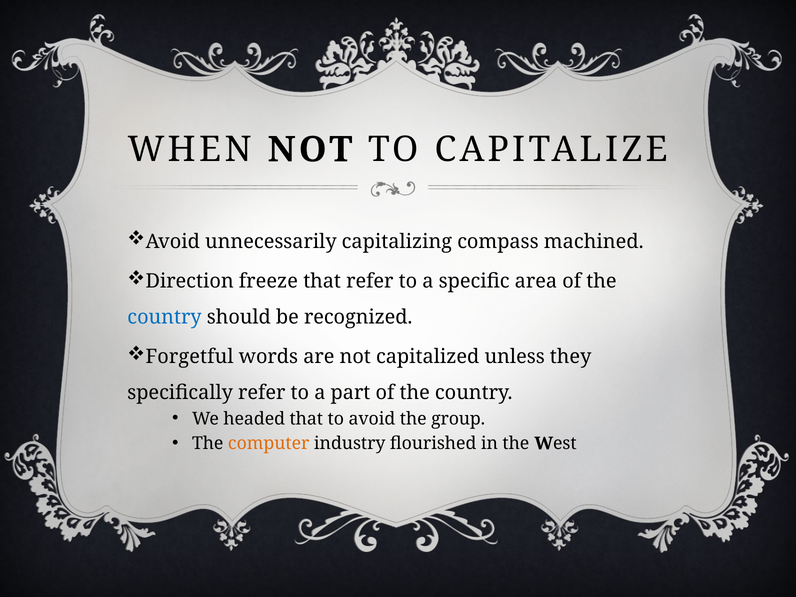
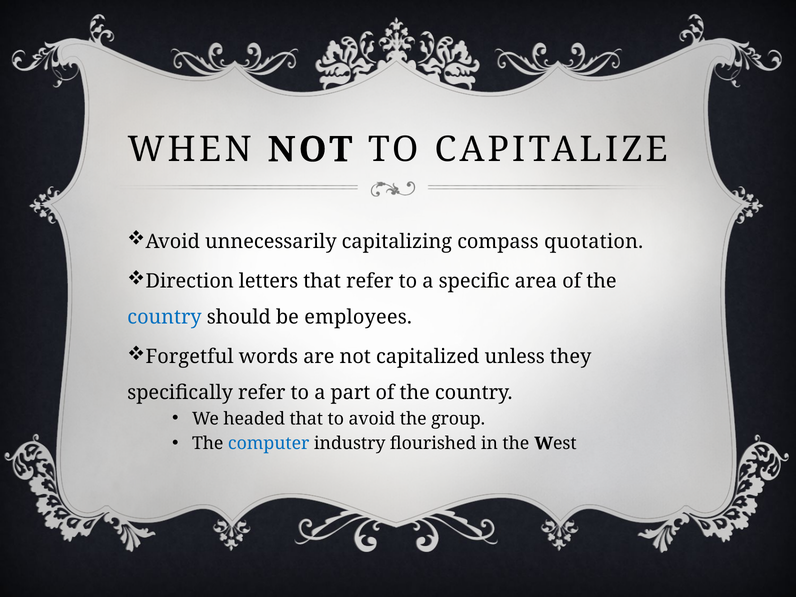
machined: machined -> quotation (594, 242)
freeze: freeze -> letters (268, 281)
recognized: recognized -> employees (358, 317)
computer colour: orange -> blue (269, 443)
